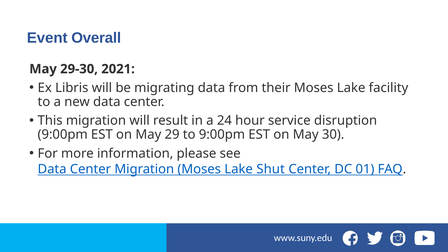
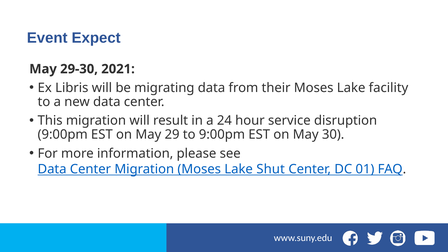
Overall: Overall -> Expect (96, 38)
